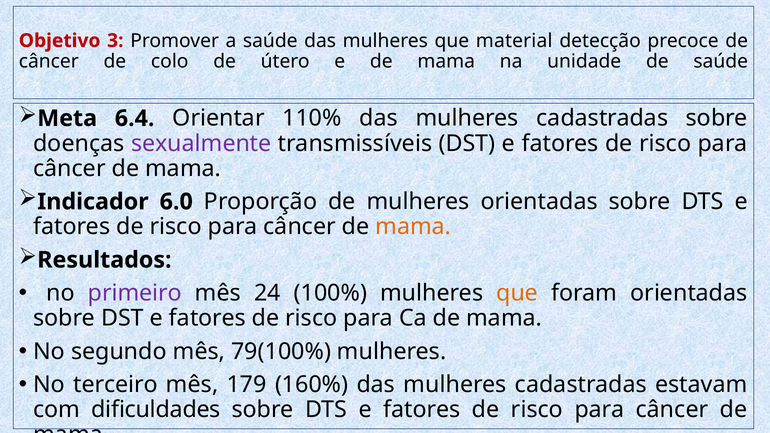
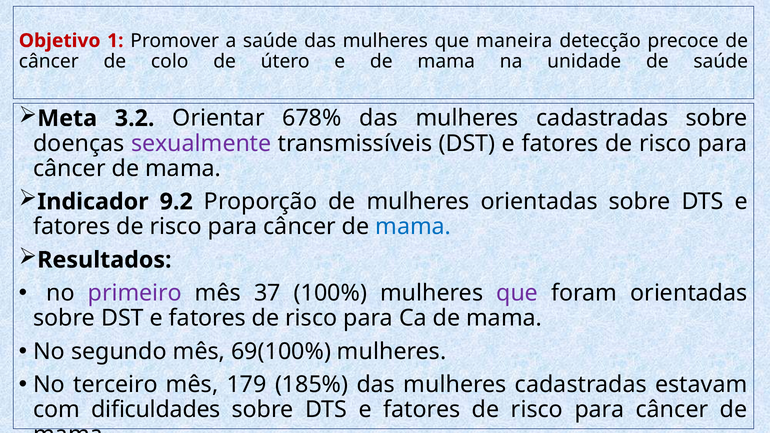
3: 3 -> 1 (115, 41)
material: material -> maneira (514, 41)
6.4: 6.4 -> 3.2 (135, 118)
110%: 110% -> 678% (312, 118)
6.0: 6.0 -> 9.2 (176, 202)
mama colour: orange -> blue (413, 227)
24: 24 -> 37 (267, 293)
que colour: orange -> purple (517, 293)
79(100%: 79(100% -> 69(100% (281, 351)
160%: 160% -> 185% (312, 385)
